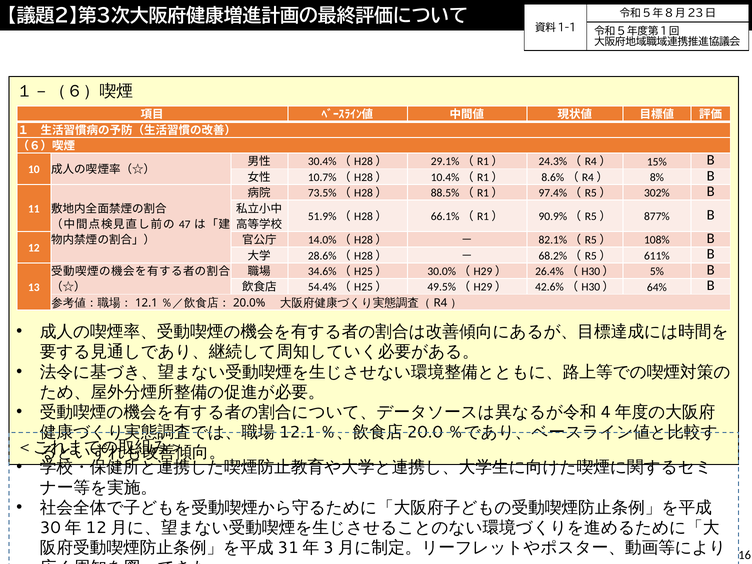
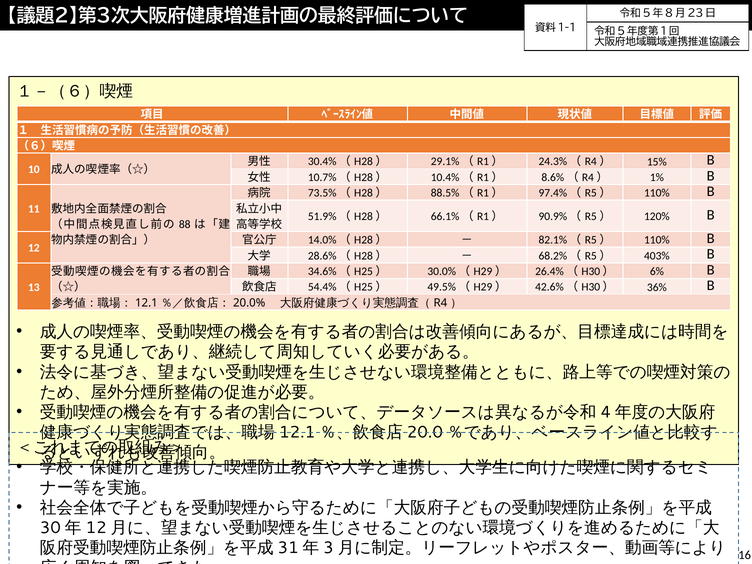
8%: 8% -> 1% (657, 177)
302%: 302% -> 110% (657, 193)
877%: 877% -> 120% (657, 217)
47: 47 -> 88 (185, 224)
108%: 108% -> 110% (657, 240)
611%: 611% -> 403% (657, 256)
5%: 5% -> 6% (657, 272)
64%: 64% -> 36% (657, 287)
